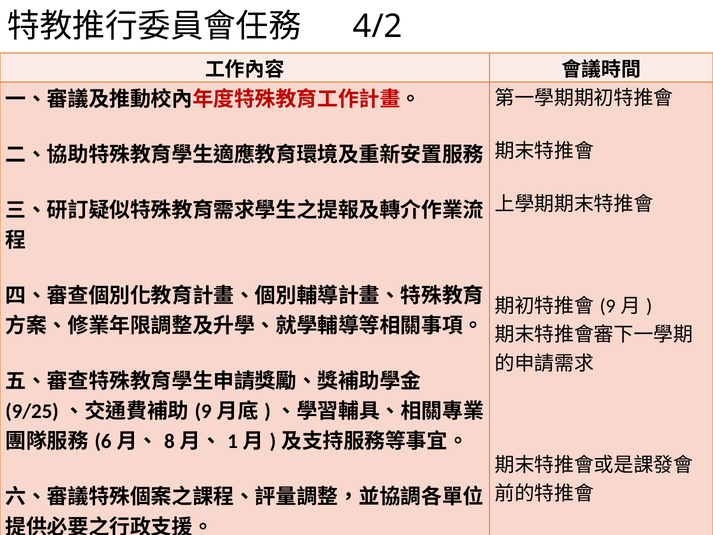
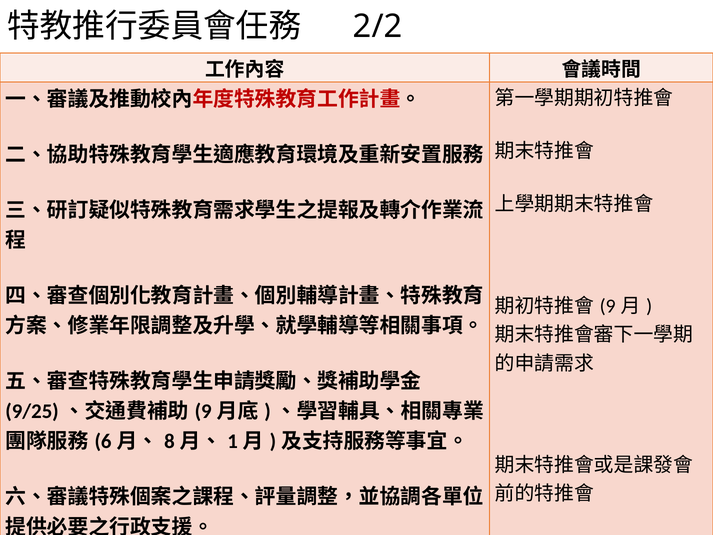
4/2: 4/2 -> 2/2 (378, 26)
